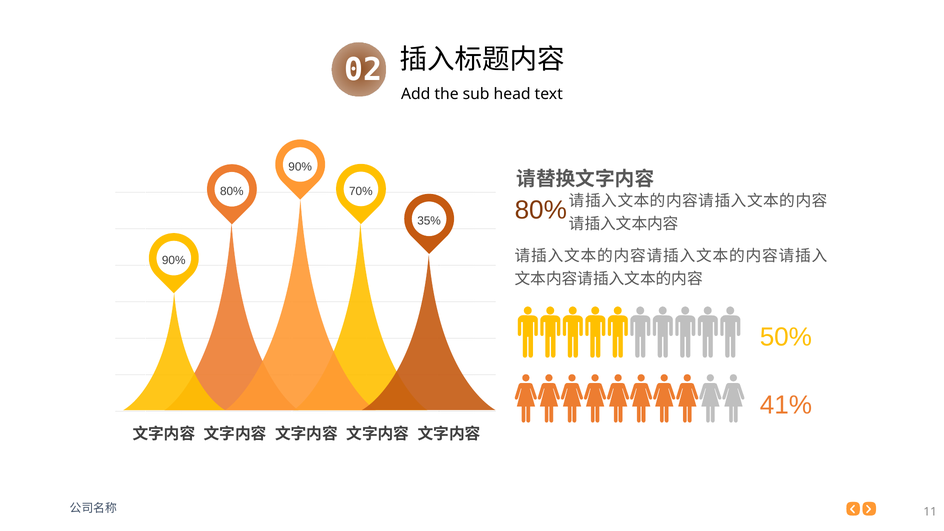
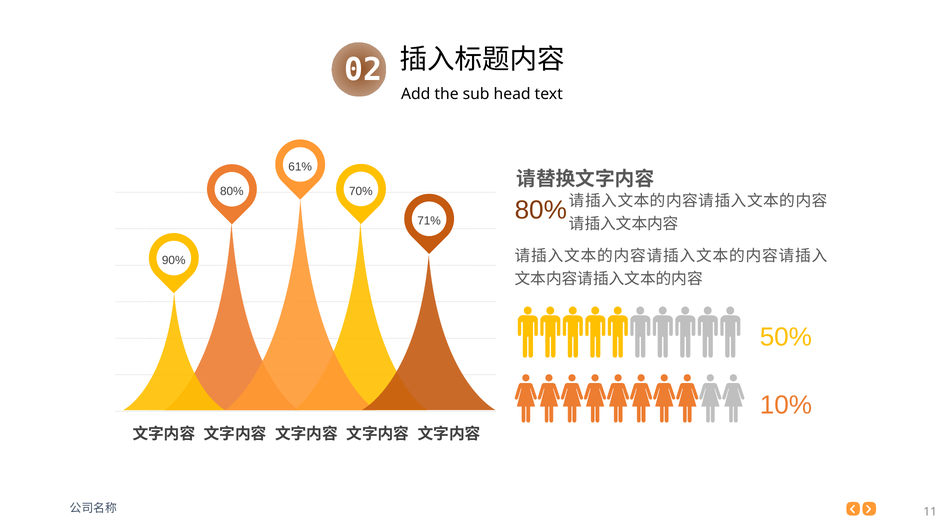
90%: 90% -> 61% (300, 167)
35%: 35% -> 71% (429, 221)
41%: 41% -> 10% (786, 405)
